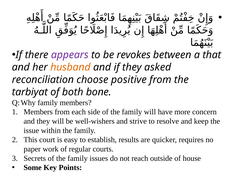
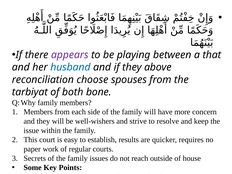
revokes: revokes -> playing (134, 55)
husband colour: orange -> blue (70, 67)
asked: asked -> above (158, 67)
positive: positive -> spouses (129, 80)
